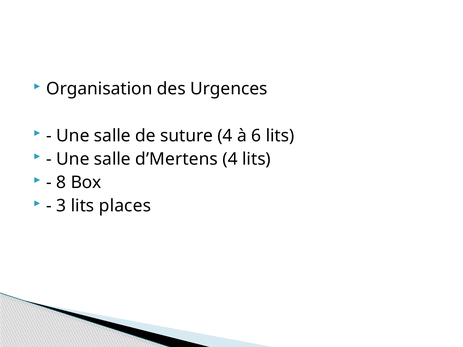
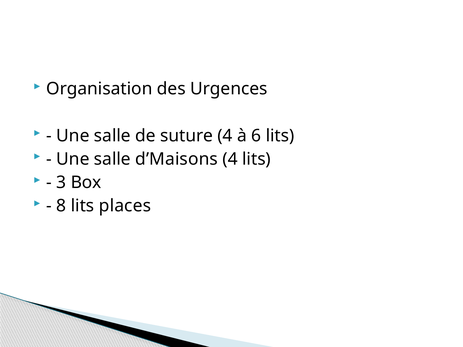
d’Mertens: d’Mertens -> d’Maisons (177, 159)
8: 8 -> 3 (61, 183)
3: 3 -> 8 (61, 206)
